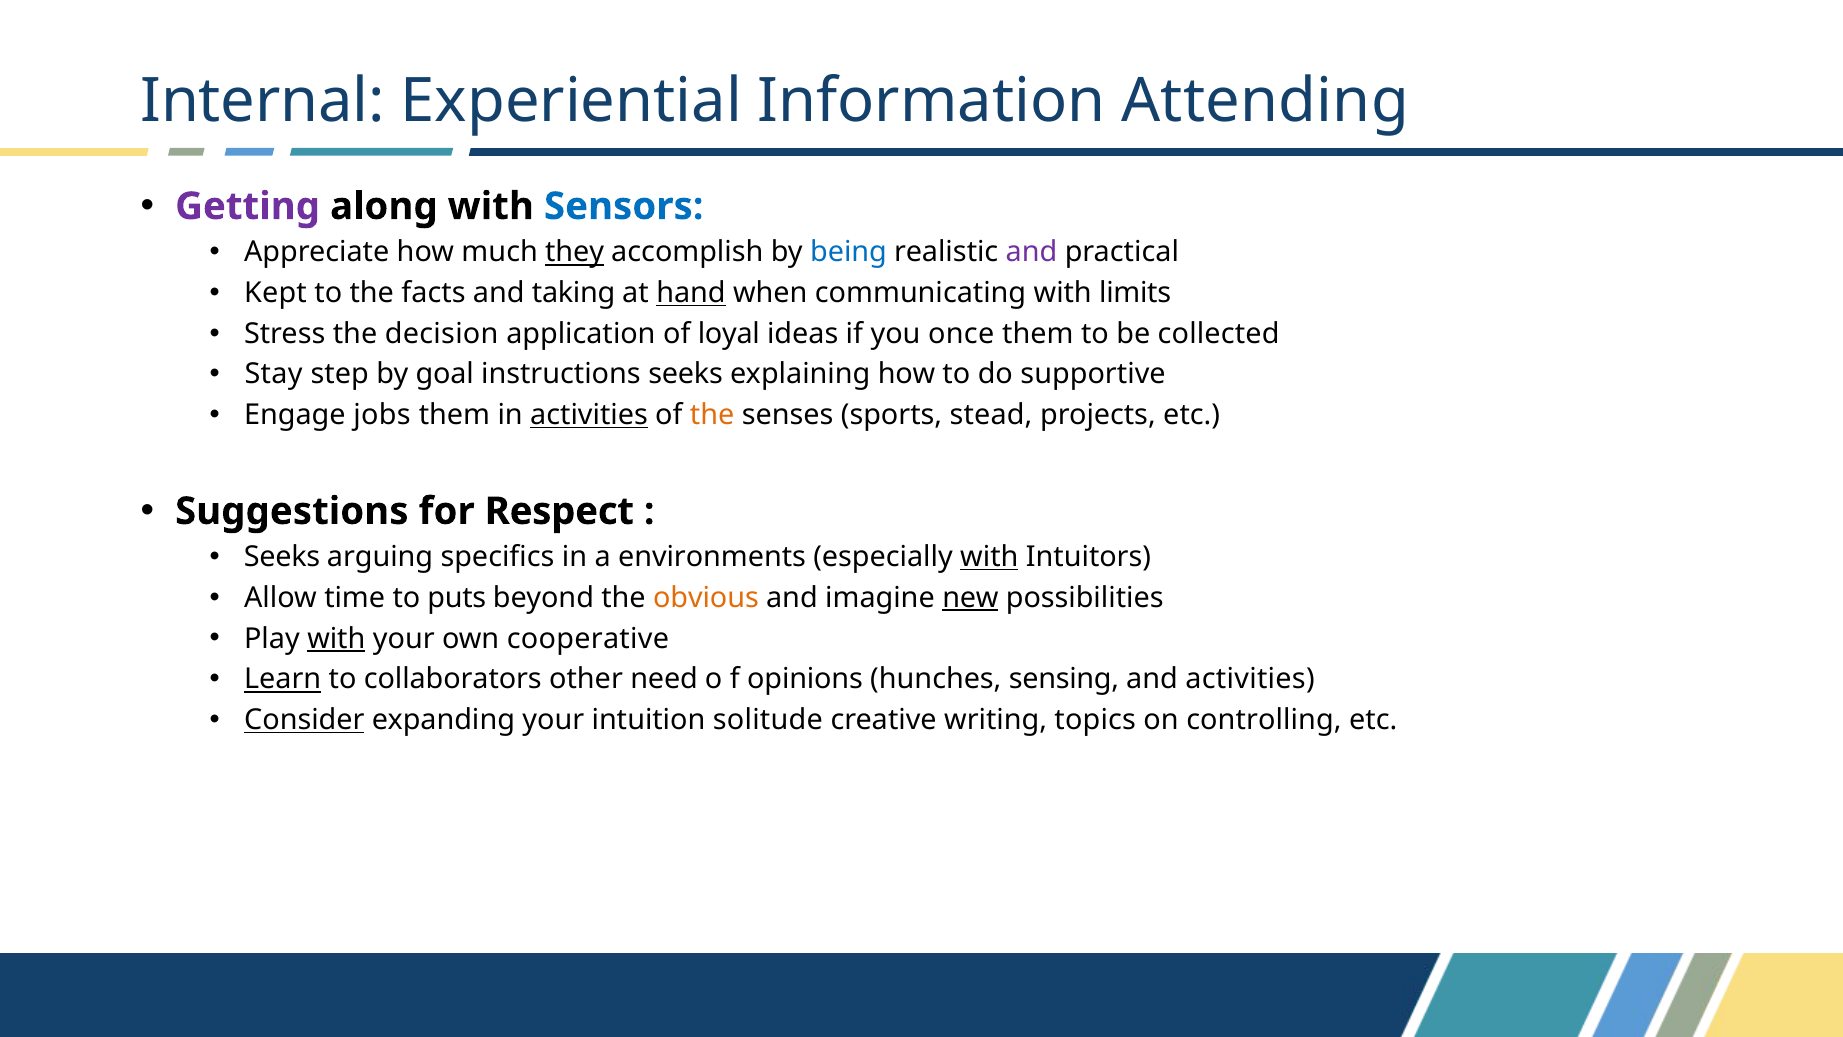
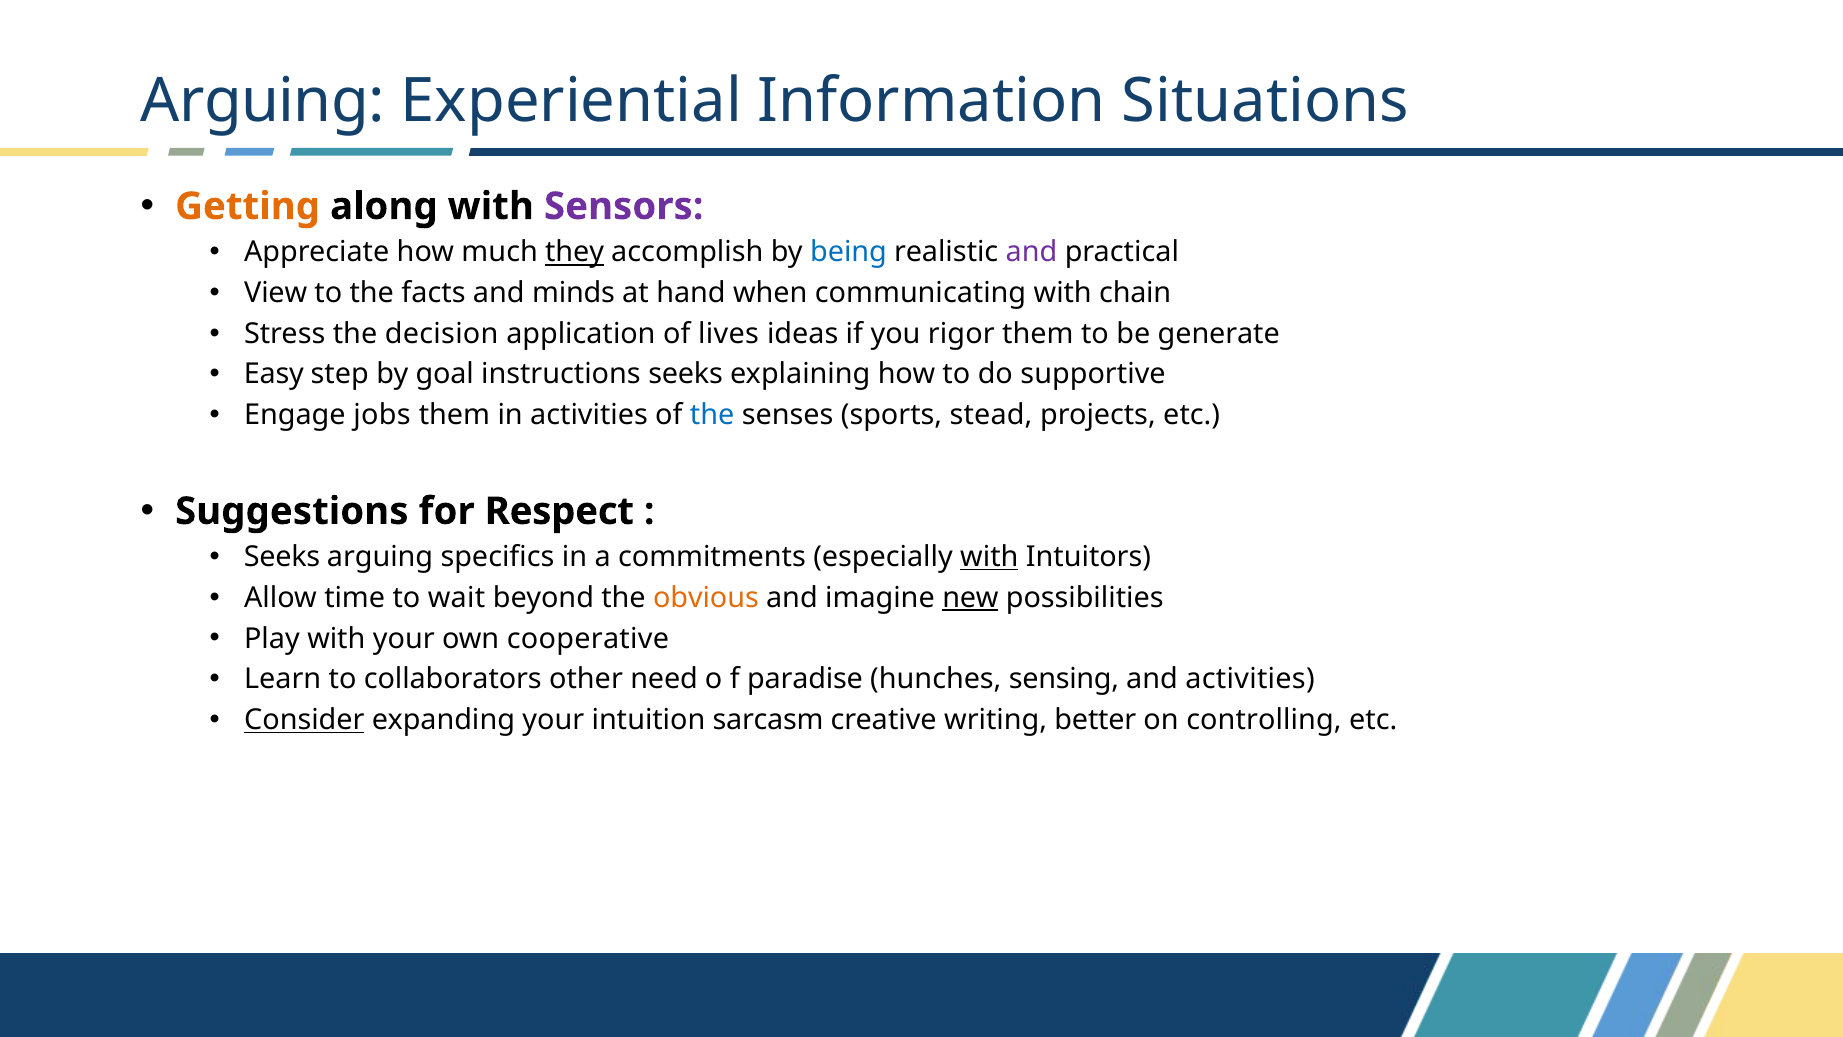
Internal: Internal -> Arguing (263, 101)
Attending: Attending -> Situations (1265, 101)
Getting colour: purple -> orange (248, 206)
Sensors colour: blue -> purple (624, 206)
Kept: Kept -> View (276, 293)
taking: taking -> minds (574, 293)
hand underline: present -> none (691, 293)
limits: limits -> chain (1135, 293)
loyal: loyal -> lives (729, 334)
once: once -> rigor (961, 334)
collected: collected -> generate (1219, 334)
Stay: Stay -> Easy (274, 374)
activities underline: present -> none (589, 415)
the colour: orange -> blue (712, 415)
environments: environments -> commitments (712, 557)
puts: puts -> wait (457, 598)
with underline: present -> none (336, 638)
Learn underline: present -> none (283, 679)
opinions: opinions -> paradise (805, 679)
solitude: solitude -> sarcasm (768, 720)
topics: topics -> better (1095, 720)
